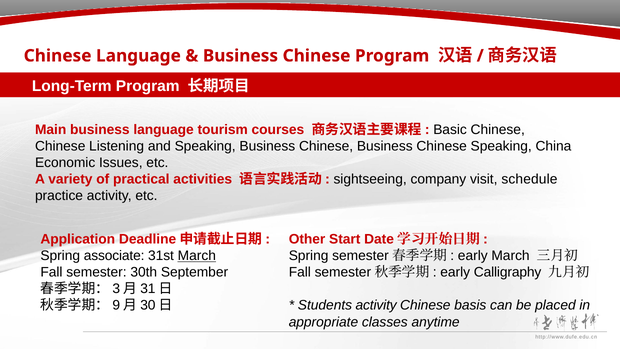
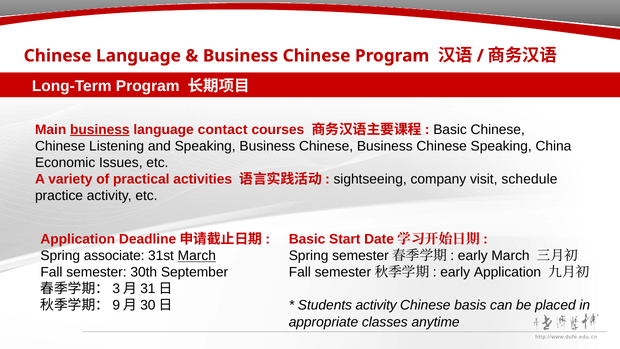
business underline: none -> present (100, 130)
tourism: tourism -> contact (223, 130)
Other: Other -> Basic (307, 239)
early Calligraphy: Calligraphy -> Application (508, 272)
